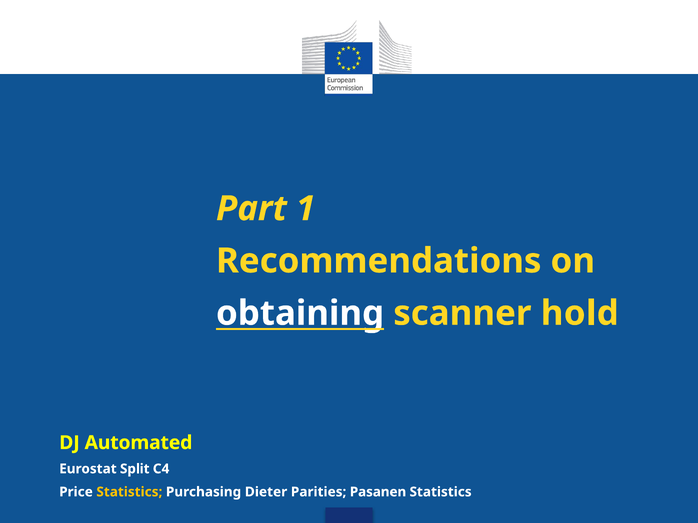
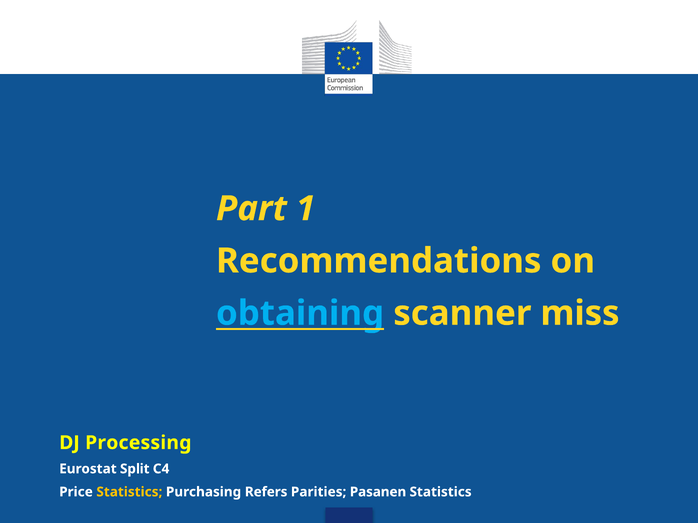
obtaining colour: white -> light blue (300, 314)
hold: hold -> miss (580, 314)
Automated: Automated -> Processing (138, 443)
Dieter: Dieter -> Refers (266, 492)
